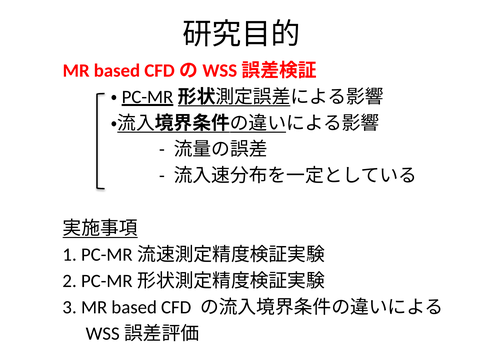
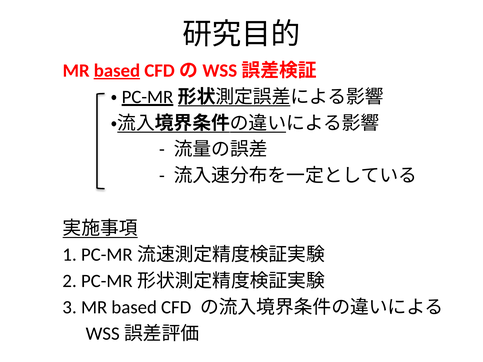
based underline: none -> present (117, 71)
